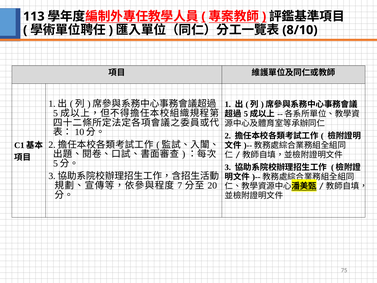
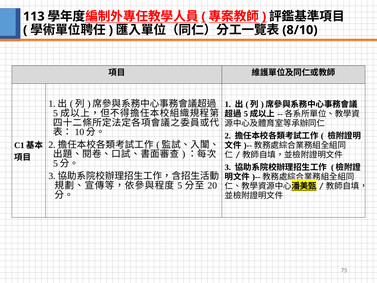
7: 7 -> 5 (180, 185)
